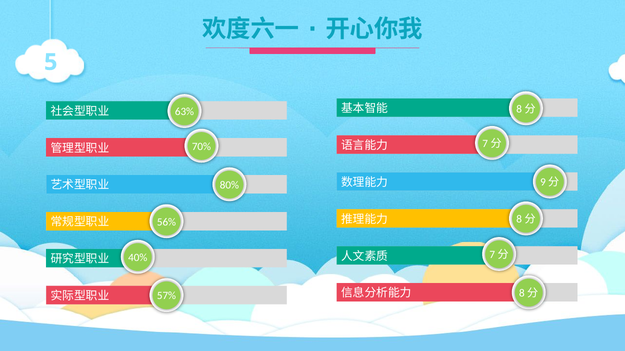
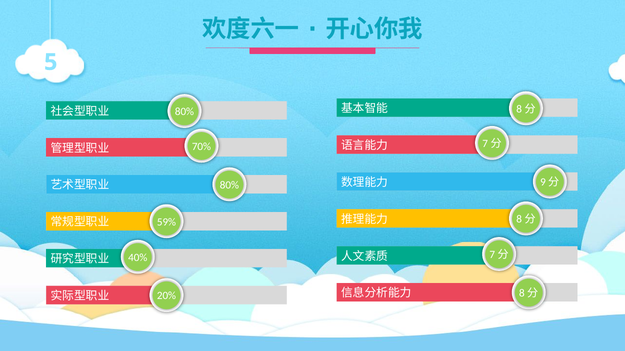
63%: 63% -> 80% (184, 112)
56%: 56% -> 59% (166, 222)
57%: 57% -> 20% (166, 296)
